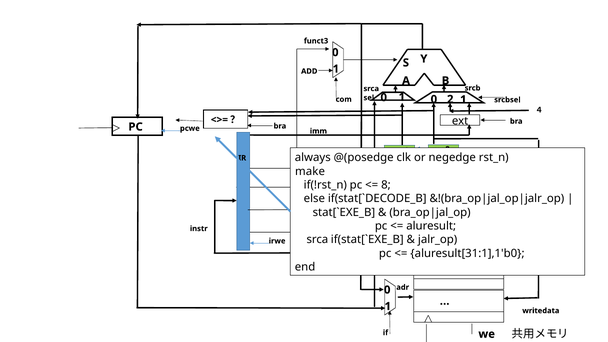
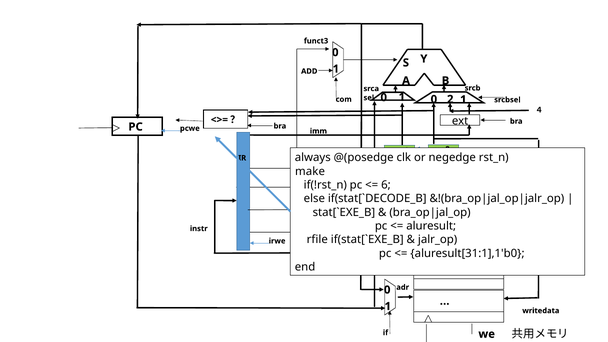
8: 8 -> 6 (386, 185)
srca: srca -> rfile (317, 240)
